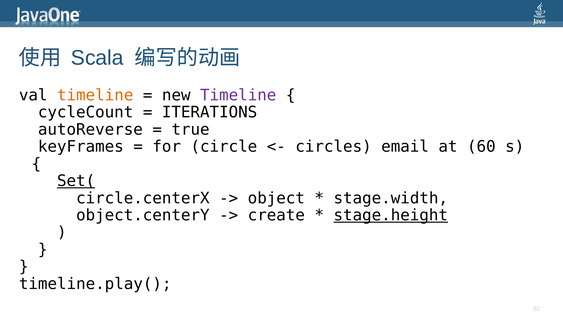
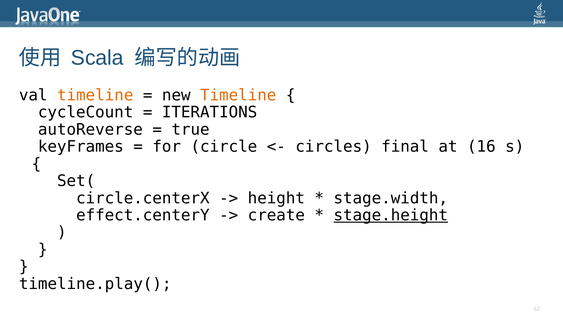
Timeline colour: purple -> orange (238, 95)
email: email -> final (405, 147)
60: 60 -> 16 (481, 147)
Set( underline: present -> none (76, 181)
object: object -> height (276, 198)
object.centerY: object.centerY -> effect.centerY (143, 215)
